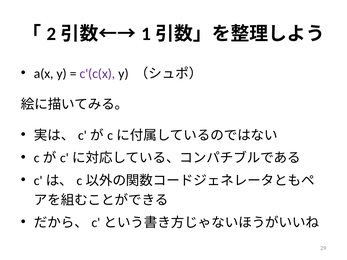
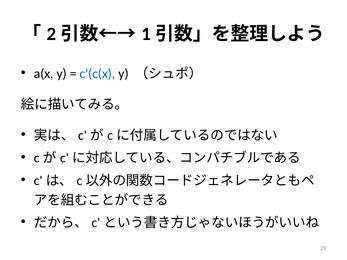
c'(c(x colour: purple -> blue (97, 74)
